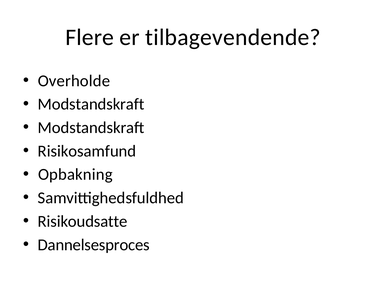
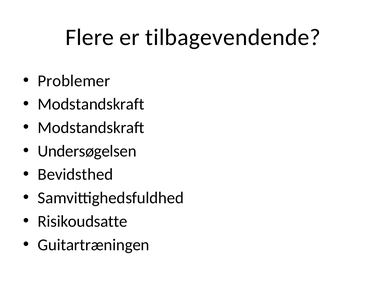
Overholde: Overholde -> Problemer (74, 81)
Risikosamfund: Risikosamfund -> Undersøgelsen (87, 151)
Opbakning: Opbakning -> Bevidsthed (75, 175)
Dannelsesproces: Dannelsesproces -> Guitartræningen (94, 245)
